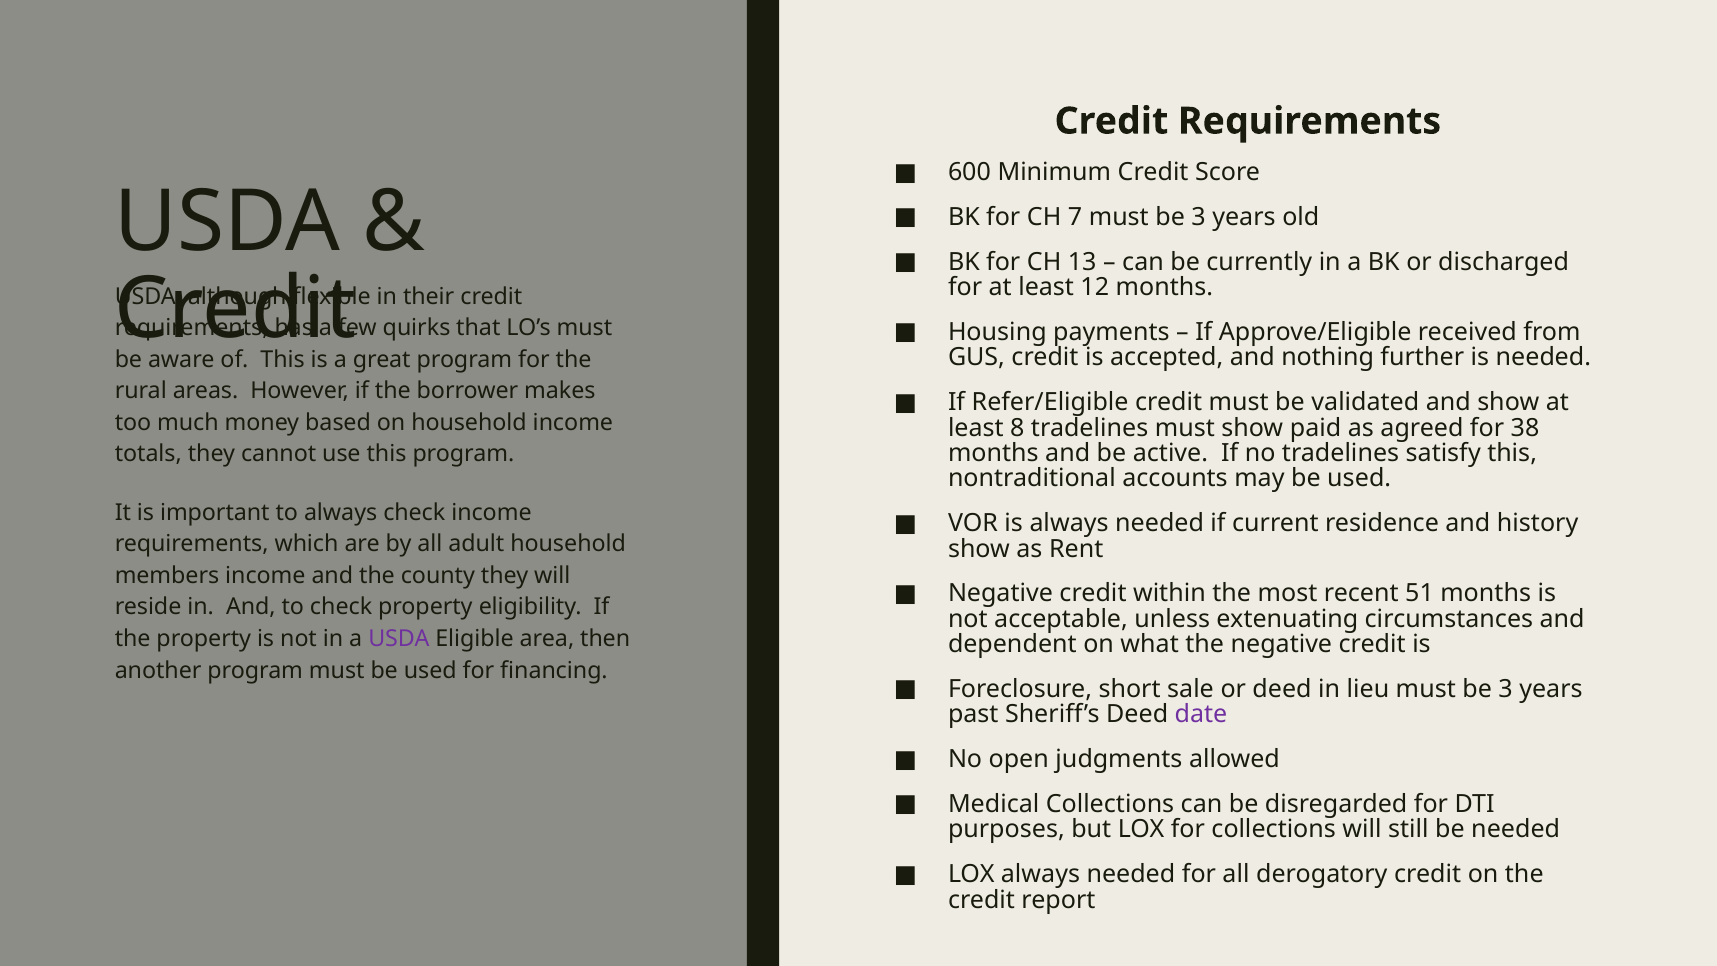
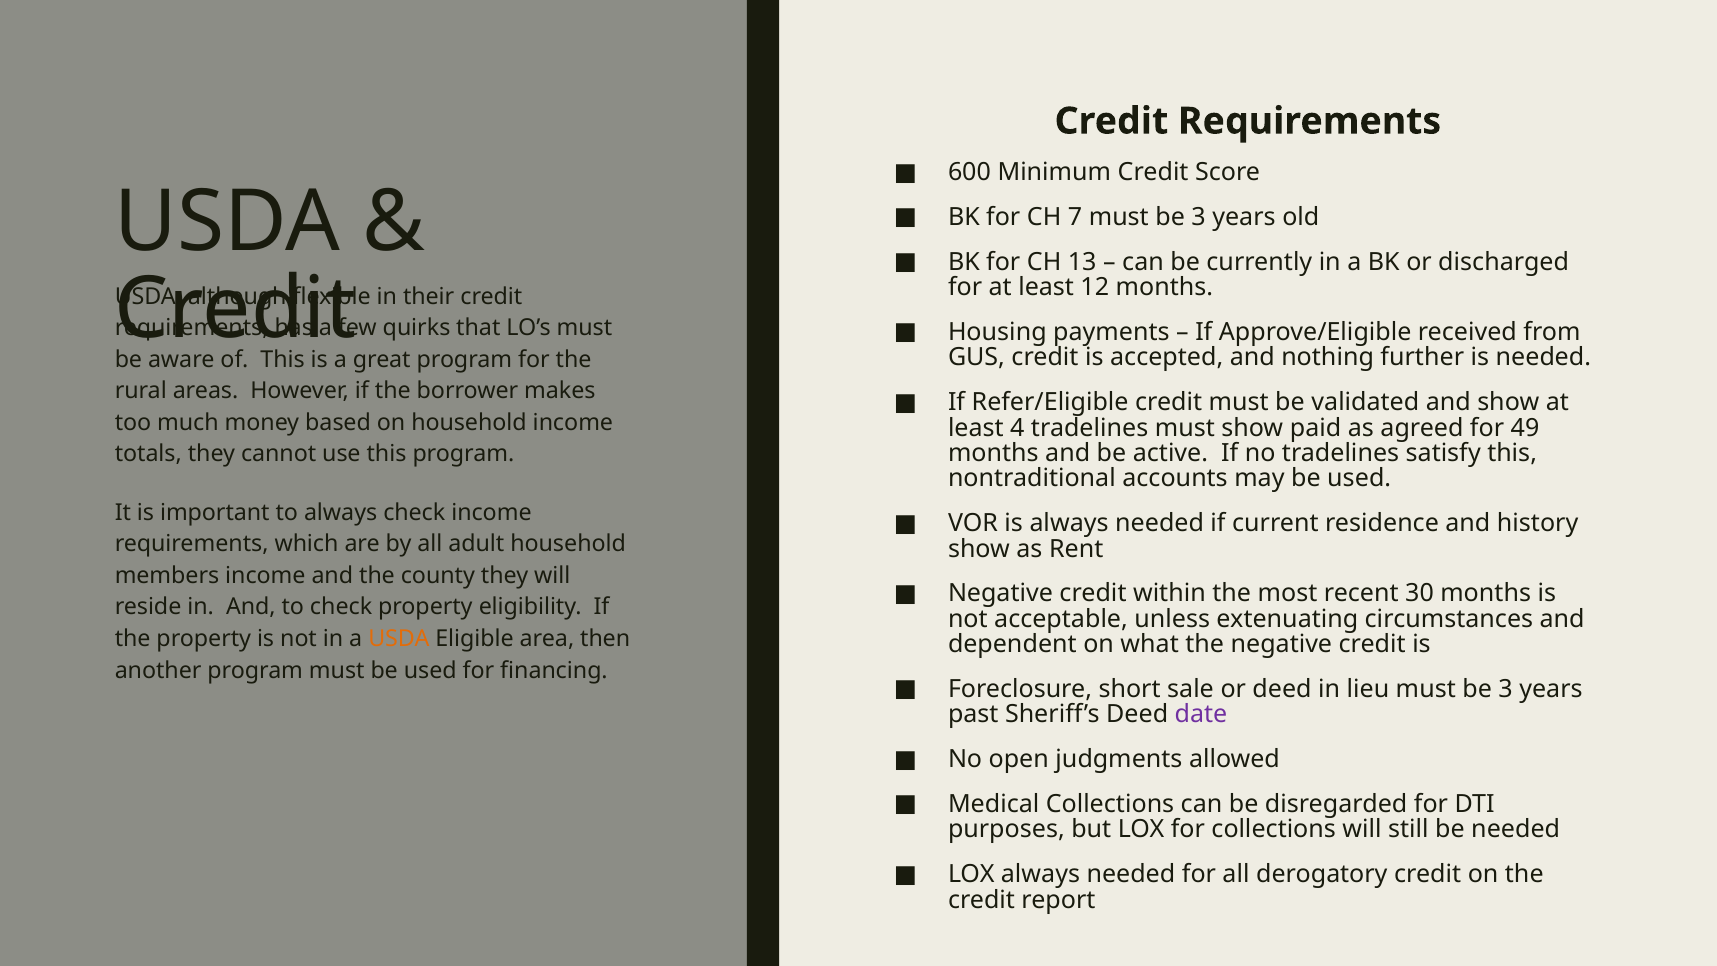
8: 8 -> 4 (1017, 428)
38: 38 -> 49 (1525, 428)
51: 51 -> 30 (1420, 593)
USDA colour: purple -> orange (399, 639)
